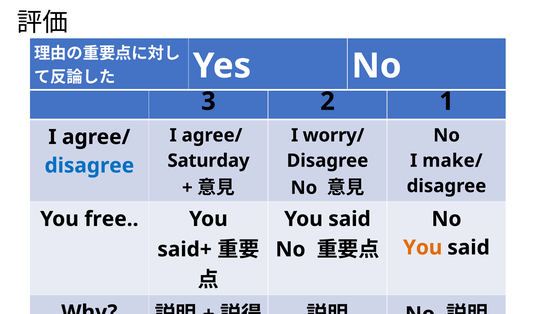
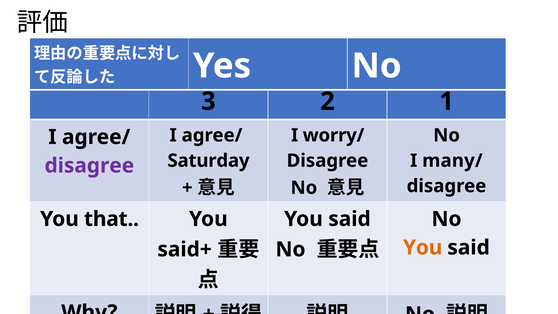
make/: make/ -> many/ (452, 161)
disagree colour: blue -> purple (89, 166)
free: free -> that (111, 219)
